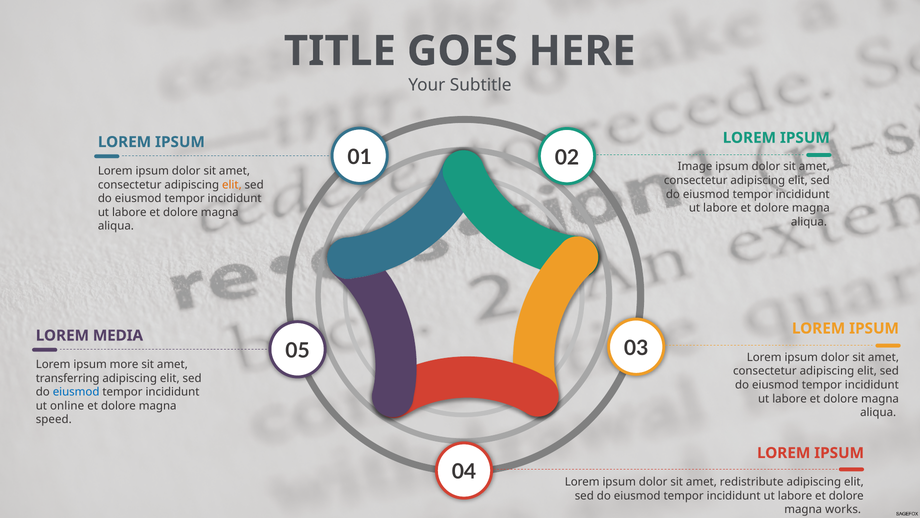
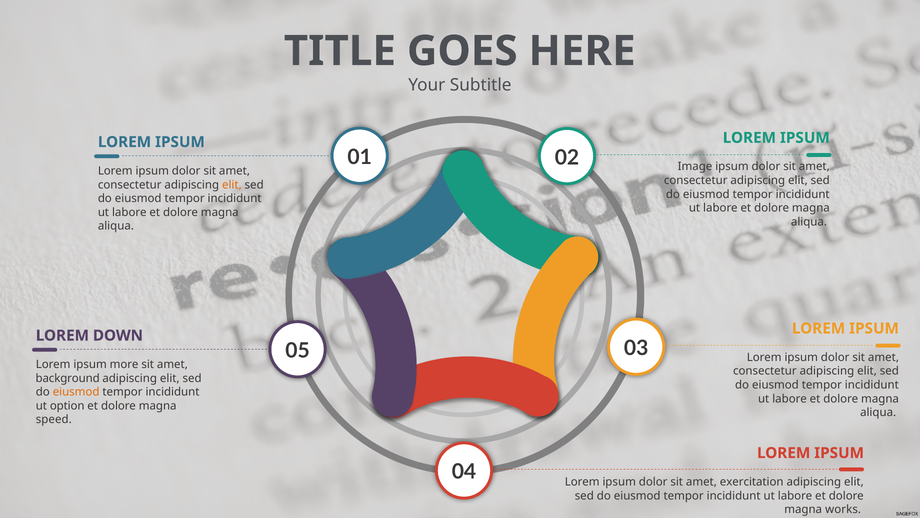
MEDIA: MEDIA -> DOWN (118, 335)
transferring: transferring -> background (68, 378)
eiusmod colour: blue -> orange (76, 392)
online: online -> option (67, 405)
redistribute: redistribute -> exercitation (752, 481)
